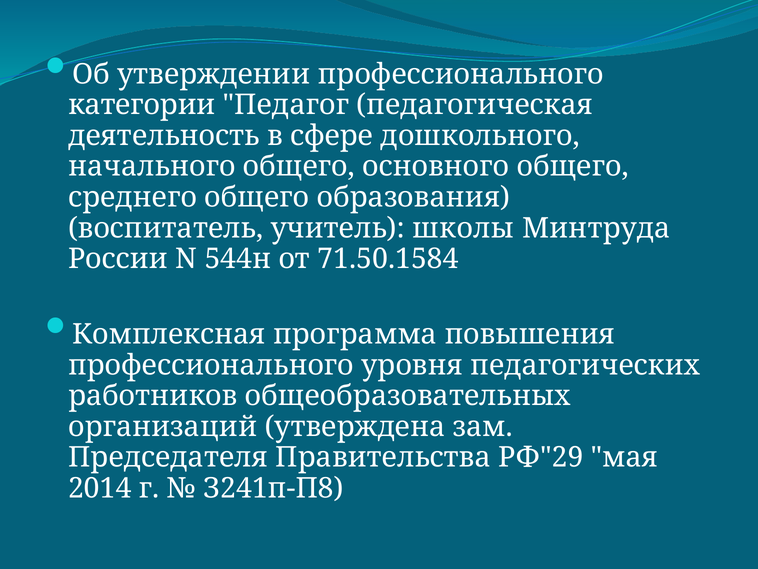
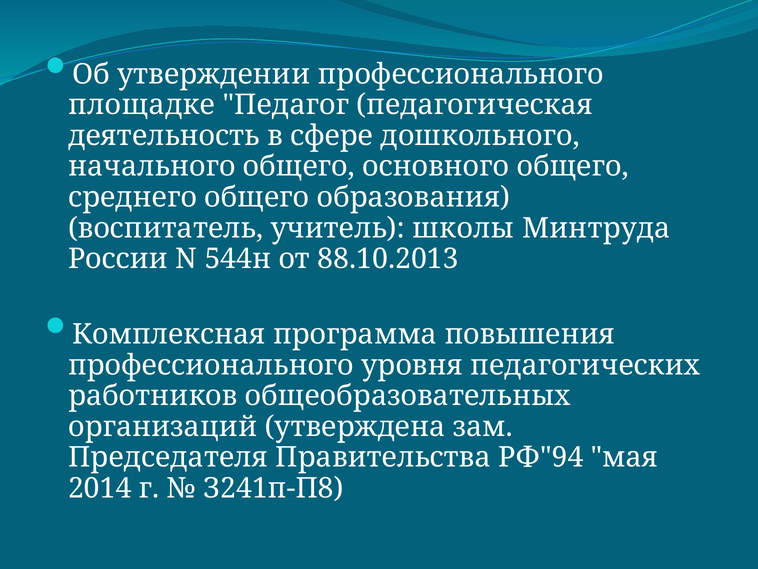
категории: категории -> площадке (142, 105)
71.50.1584: 71.50.1584 -> 88.10.2013 (388, 259)
РФ"29: РФ"29 -> РФ"94 (541, 457)
